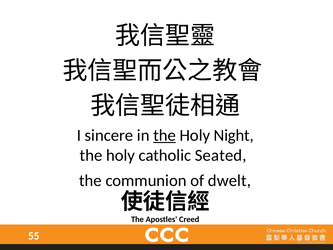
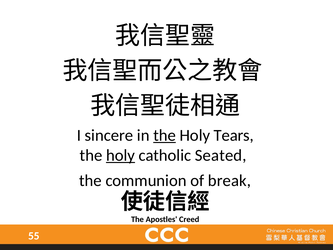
Night: Night -> Tears (234, 135)
holy underline: none -> present (120, 155)
dwelt: dwelt -> break (229, 180)
